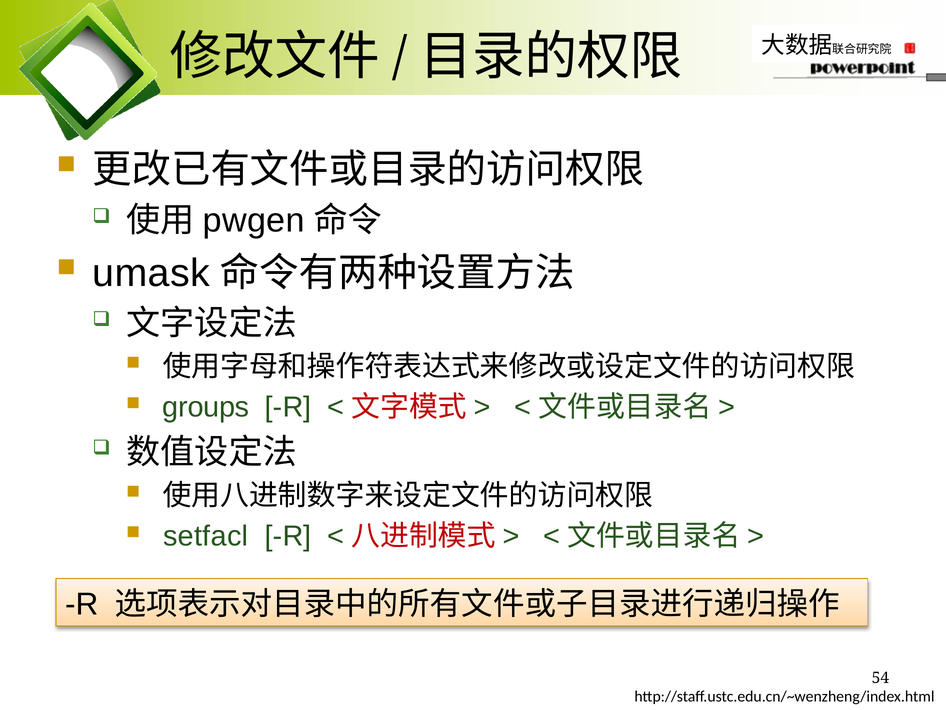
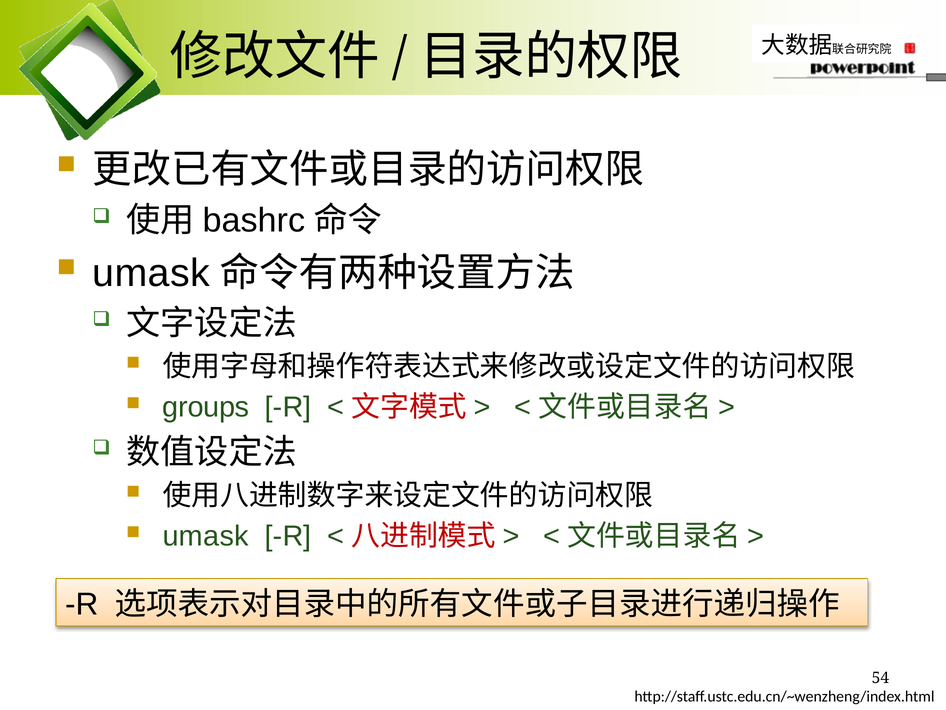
pwgen: pwgen -> bashrc (254, 220)
setfacl: setfacl -> umask (206, 536)
